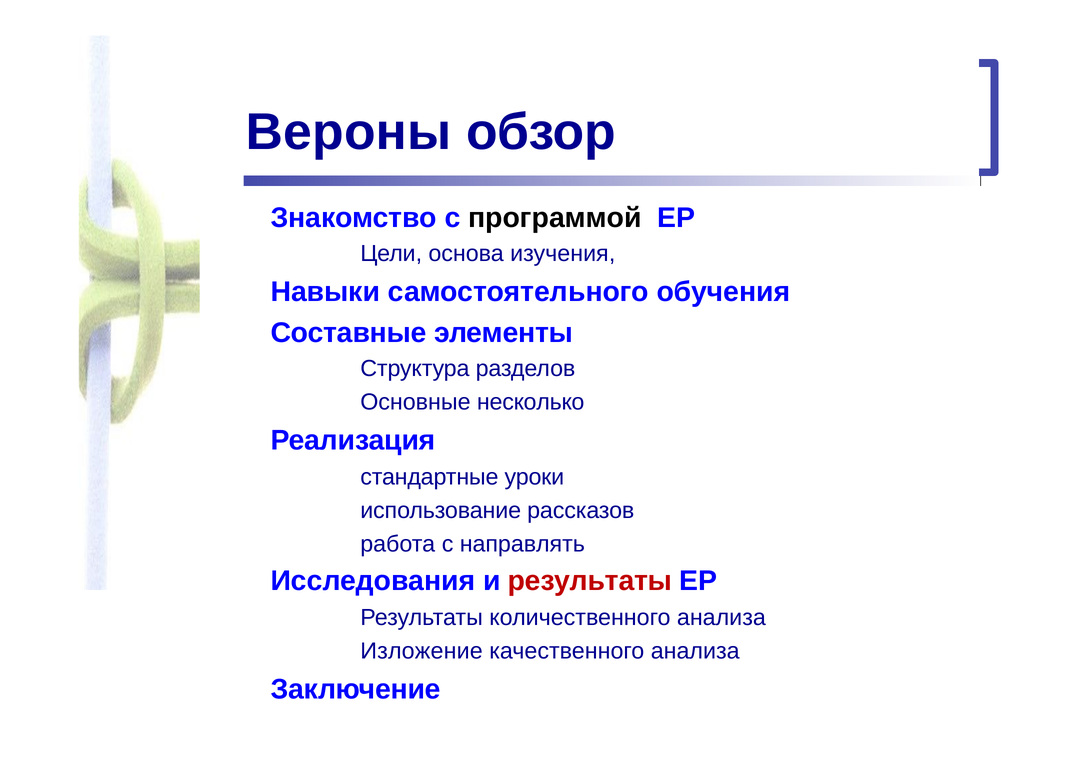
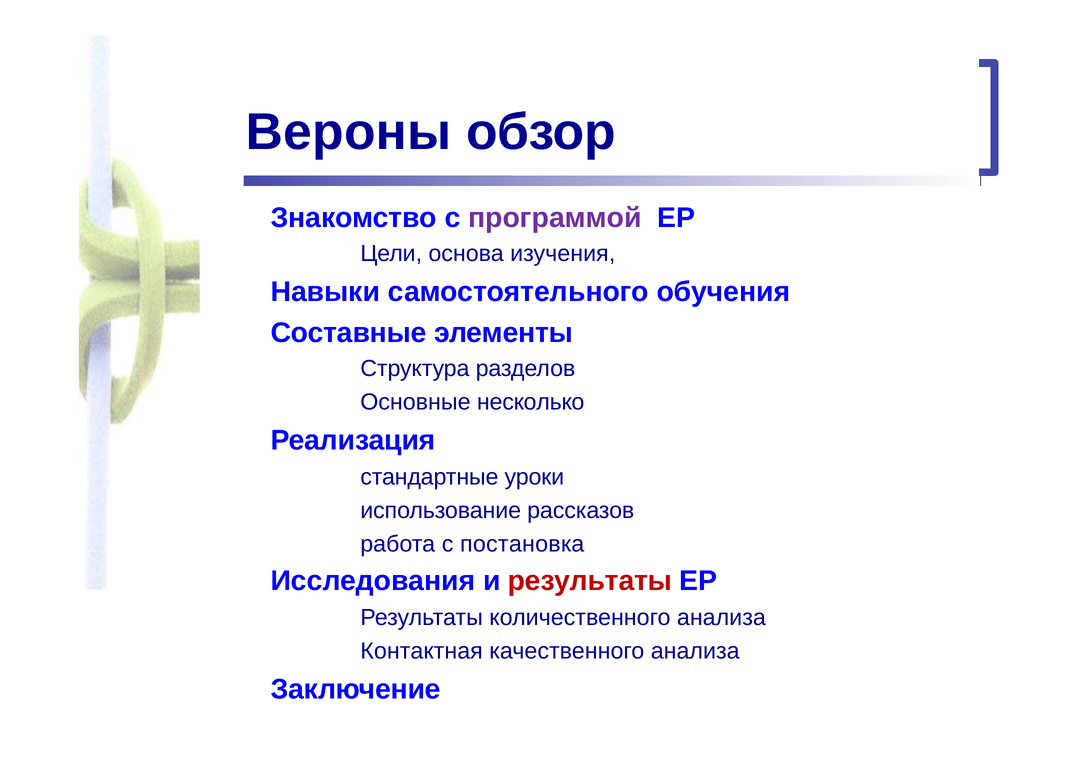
программой colour: black -> purple (555, 218)
направлять: направлять -> постановка (522, 544)
Изложение: Изложение -> Контактная (422, 652)
